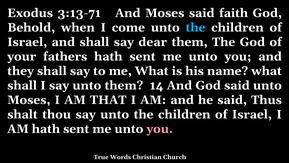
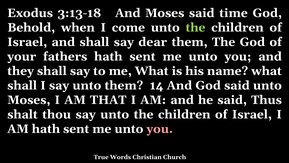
3:13-71: 3:13-71 -> 3:13-18 (79, 13)
faith: faith -> time (233, 13)
the colour: light blue -> light green (195, 27)
